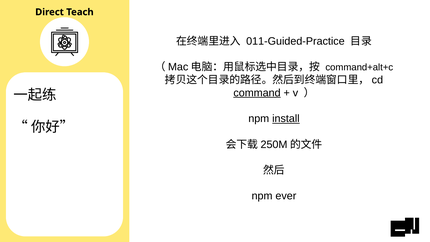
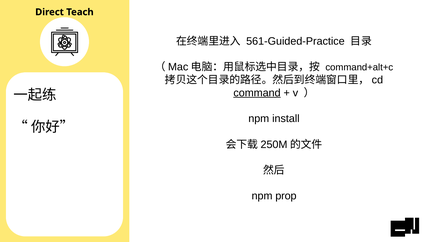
011-Guided-Practice: 011-Guided-Practice -> 561-Guided-Practice (295, 41)
install underline: present -> none (286, 119)
ever: ever -> prop (286, 196)
